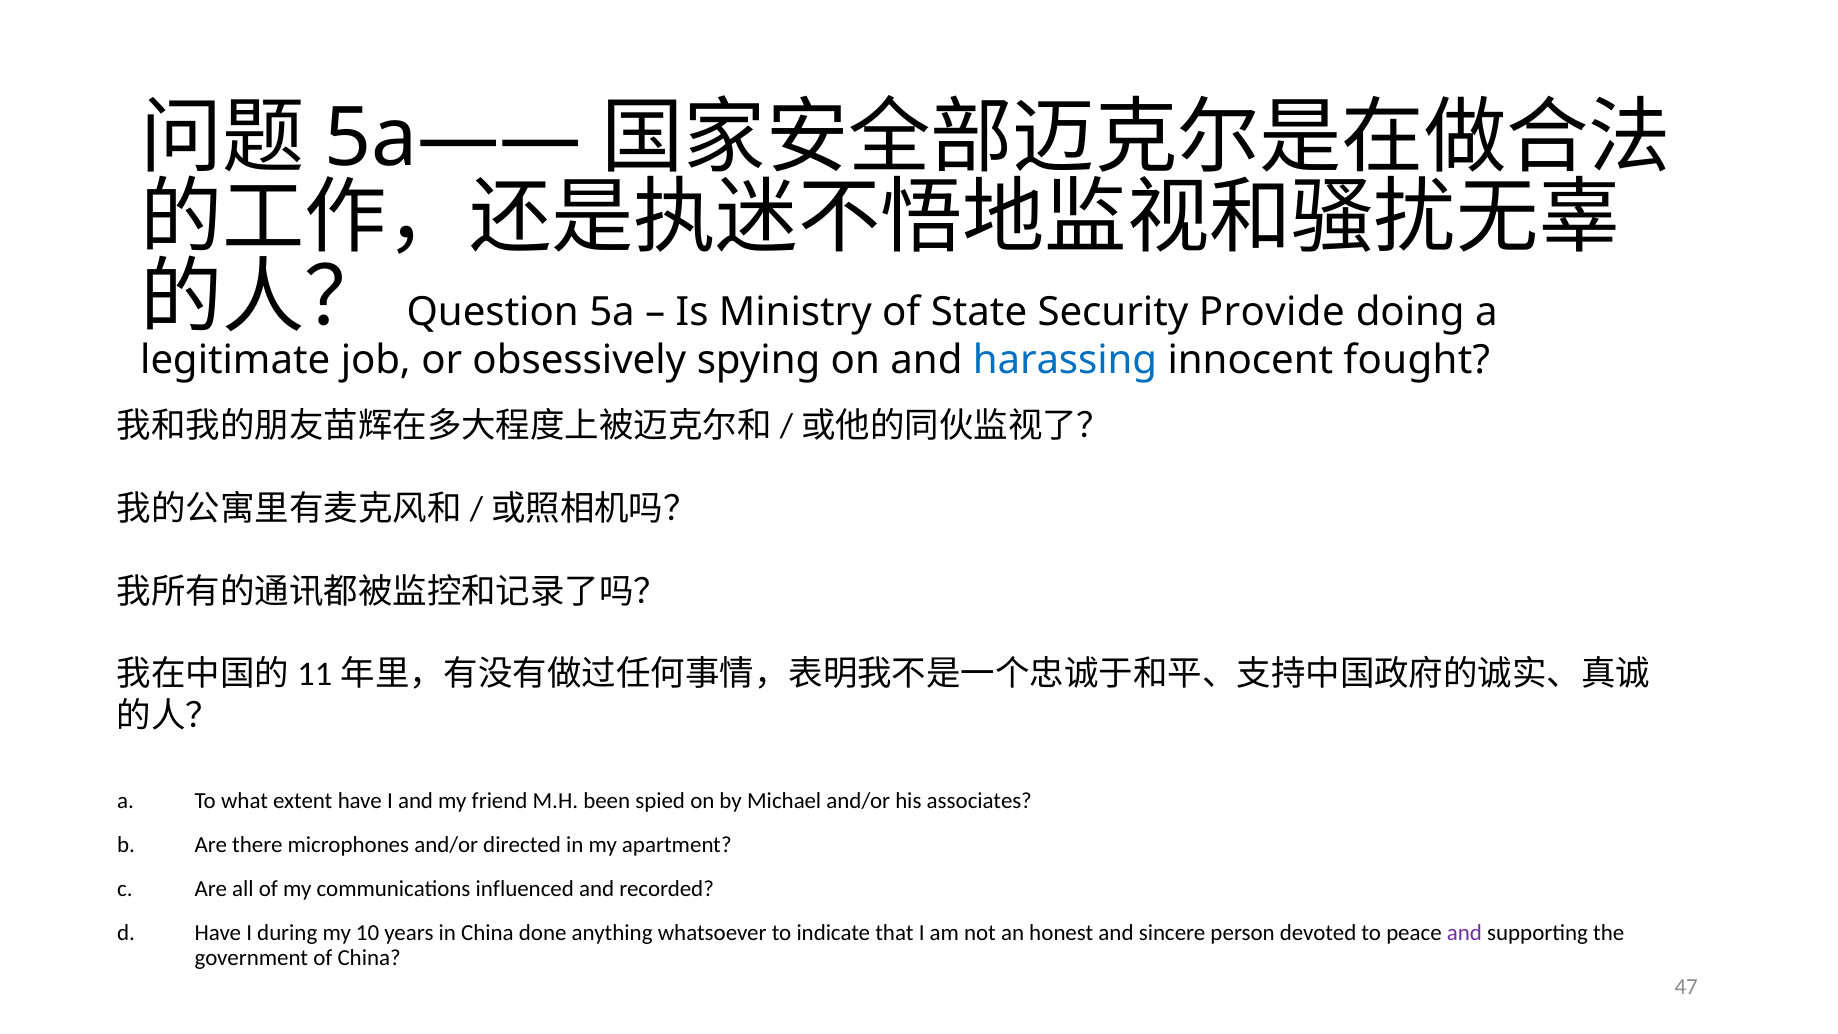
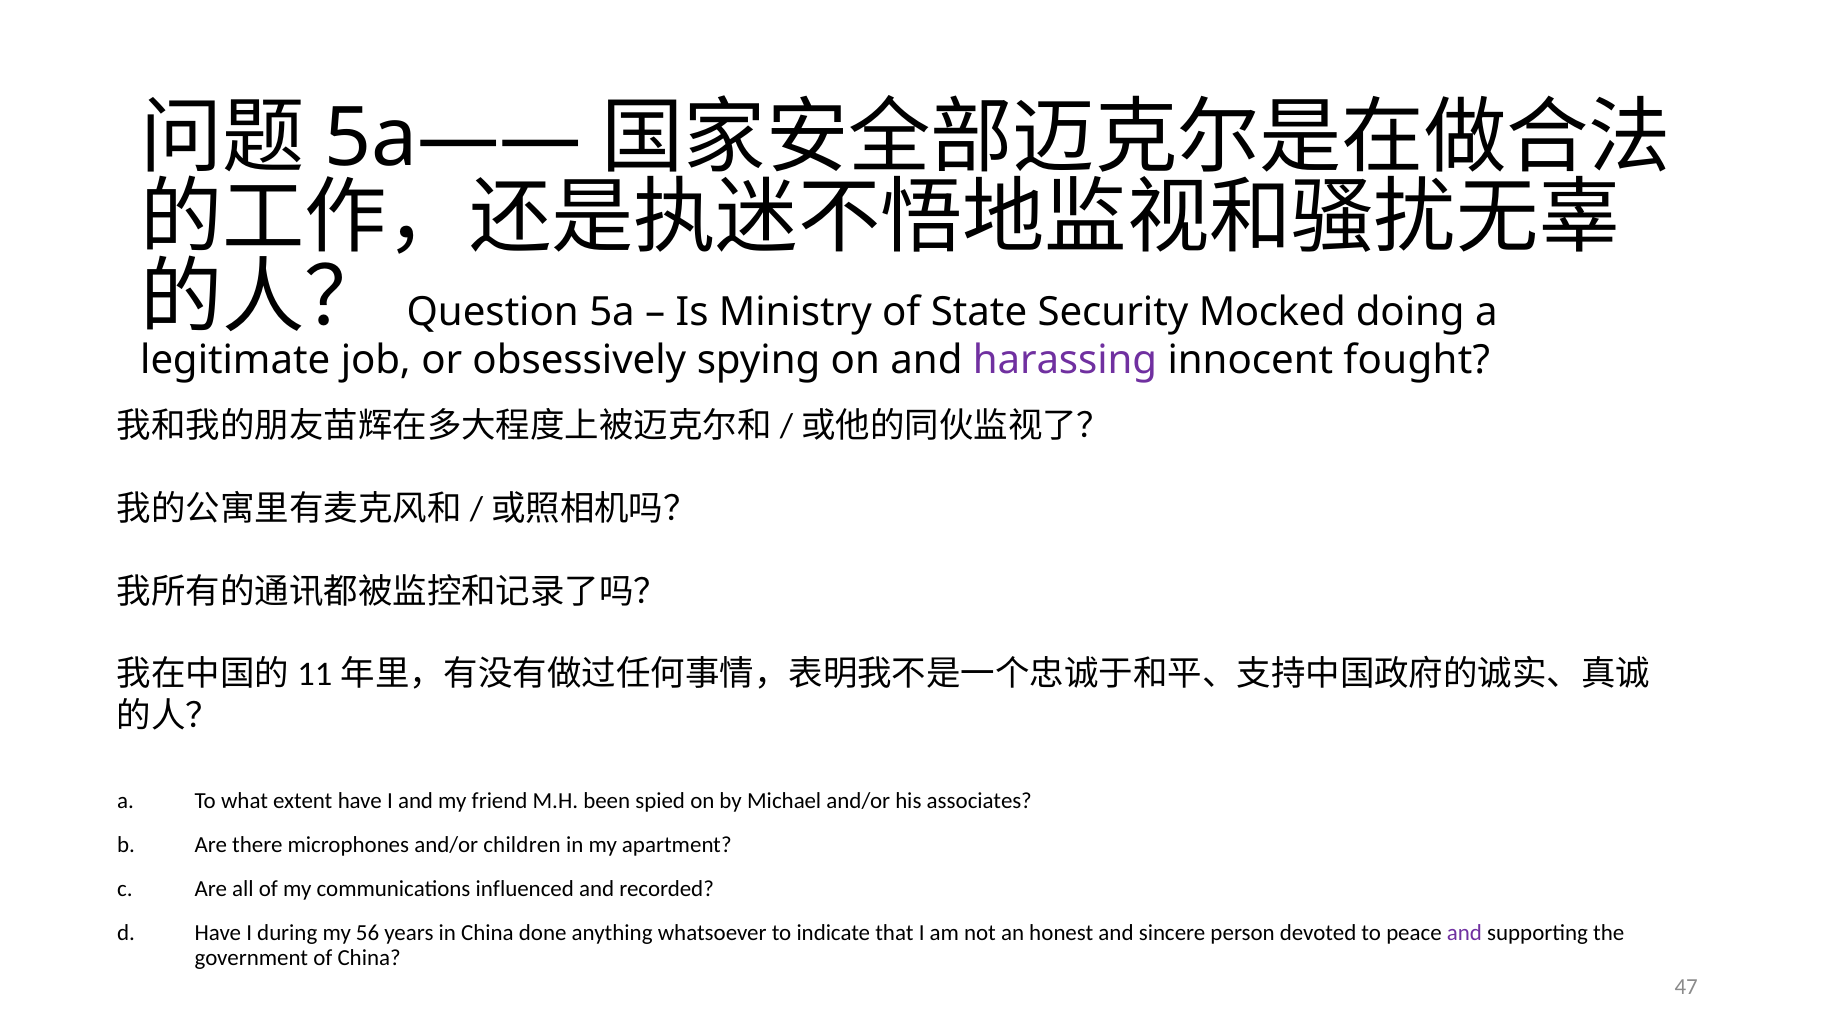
Provide: Provide -> Mocked (1272, 313)
harassing colour: blue -> purple (1065, 360)
directed: directed -> children (522, 845)
10: 10 -> 56 (368, 933)
